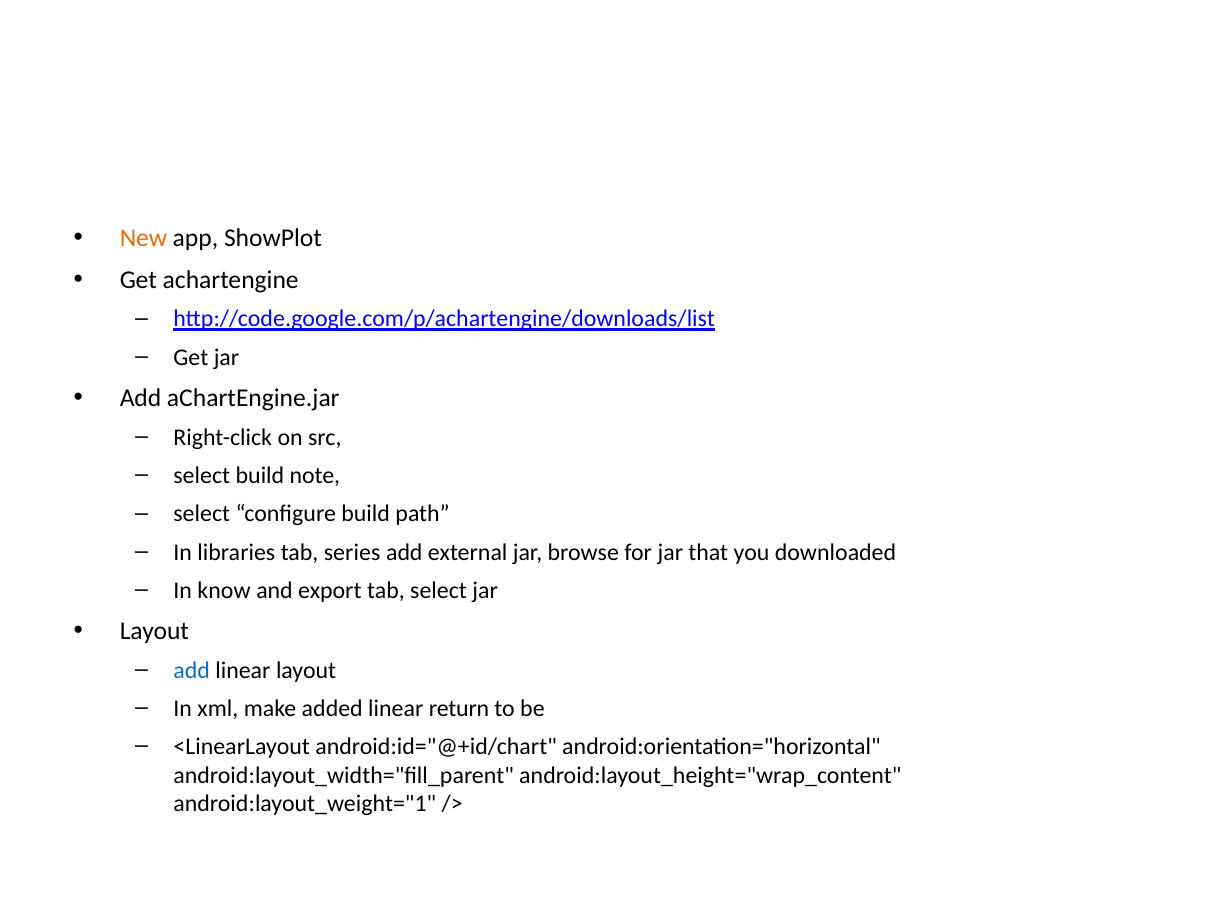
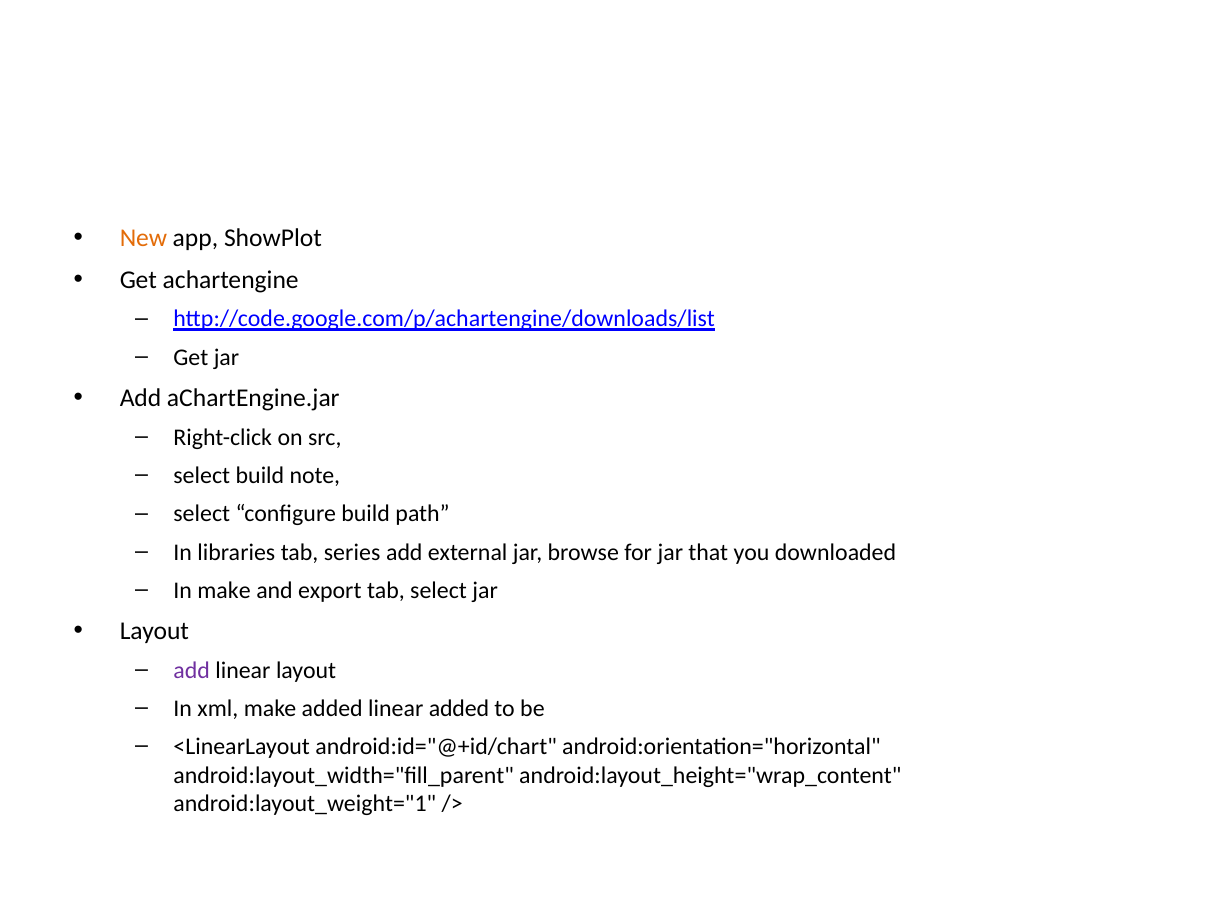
In know: know -> make (224, 590)
add colour: blue -> purple (192, 670)
linear return: return -> added (459, 709)
